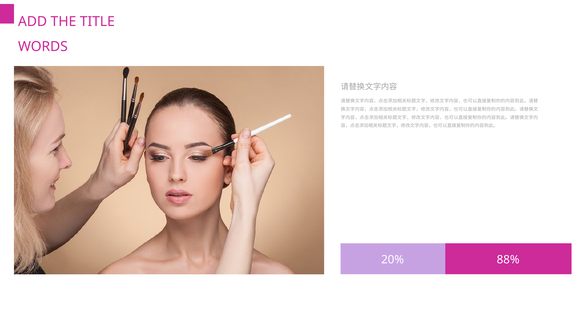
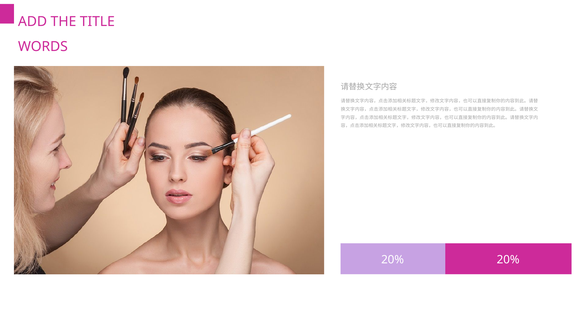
20% 88%: 88% -> 20% (508, 260)
